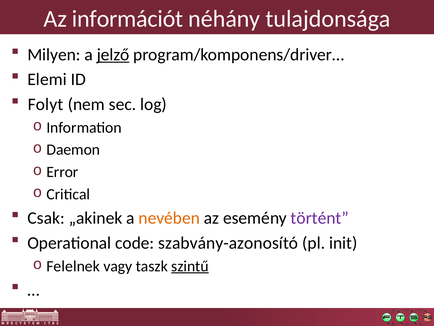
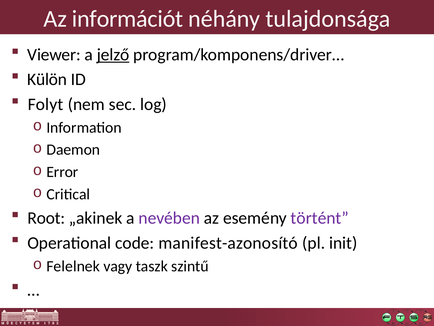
Milyen: Milyen -> Viewer (54, 55)
Elemi: Elemi -> Külön (47, 79)
Csak: Csak -> Root (46, 218)
nevében colour: orange -> purple (169, 218)
szabvány-azonosító: szabvány-azonosító -> manifest-azonosító (228, 243)
szintű underline: present -> none (190, 266)
